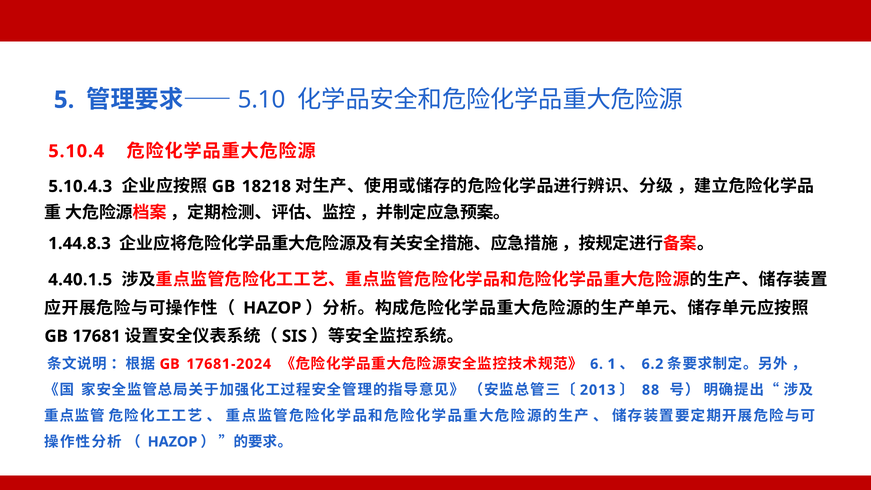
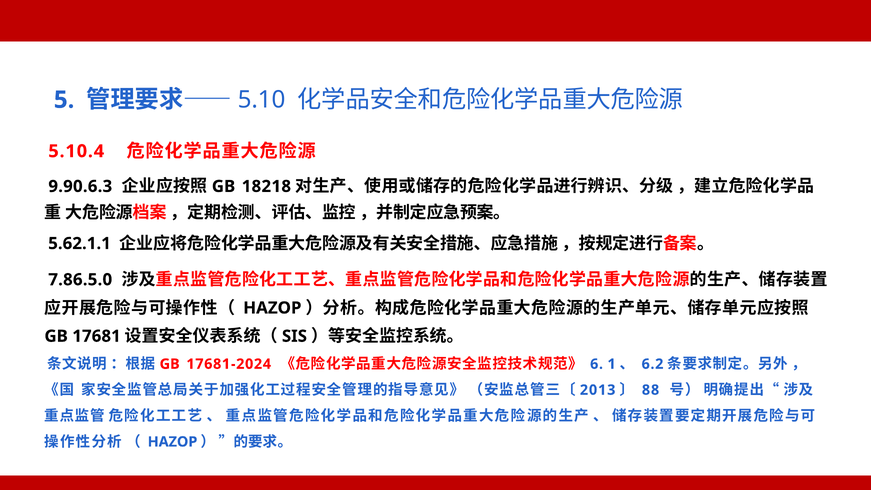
5.10.4.3: 5.10.4.3 -> 9.90.6.3 (80, 186)
1.44.8.3: 1.44.8.3 -> 5.62.1.1 (80, 243)
4.40.1.5: 4.40.1.5 -> 7.86.5.0 (80, 280)
